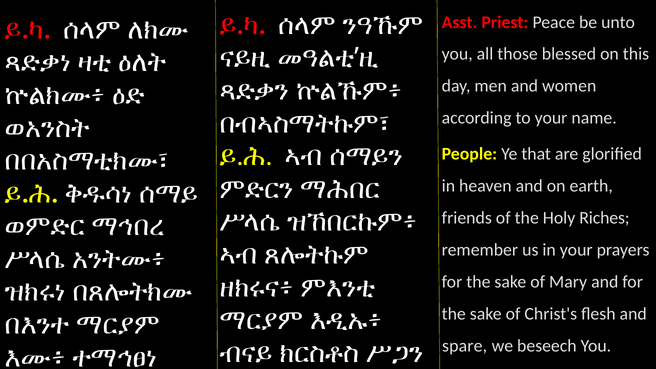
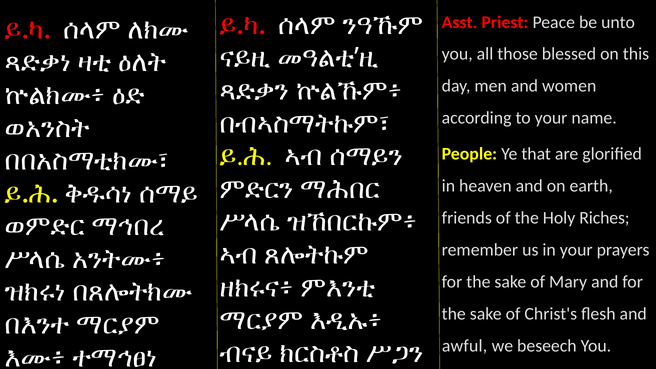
spare: spare -> awful (465, 346)
